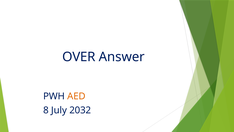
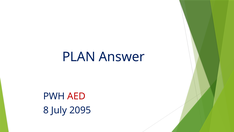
OVER: OVER -> PLAN (79, 57)
AED colour: orange -> red (76, 96)
2032: 2032 -> 2095 (80, 110)
